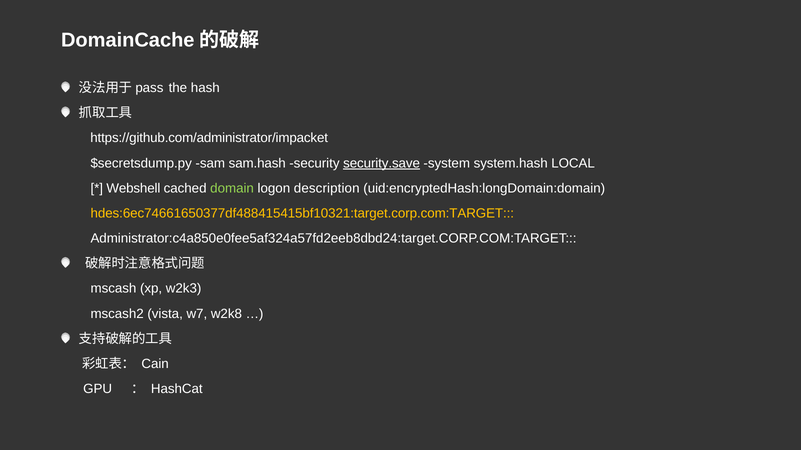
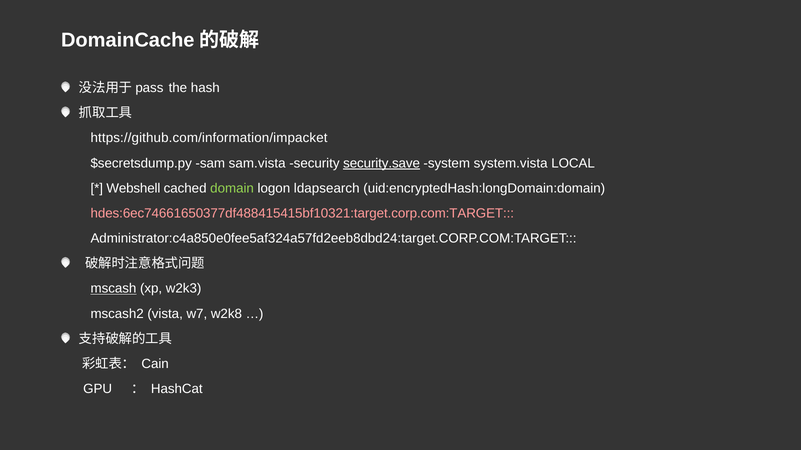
https://github.com/administrator/impacket: https://github.com/administrator/impacket -> https://github.com/information/impacket (209, 138)
sam.hash: sam.hash -> sam.vista (257, 163)
system.hash: system.hash -> system.vista (511, 163)
description: description -> ldapsearch (327, 188)
hdes:6ec74661650377df488415415bf10321:target.corp.com:TARGET colour: yellow -> pink (302, 214)
mscash underline: none -> present (113, 289)
